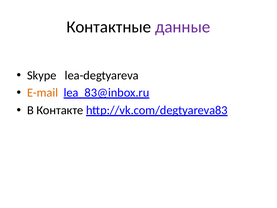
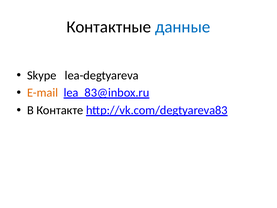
данные colour: purple -> blue (183, 27)
